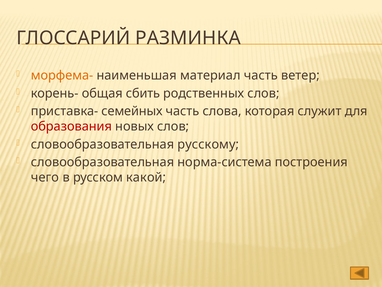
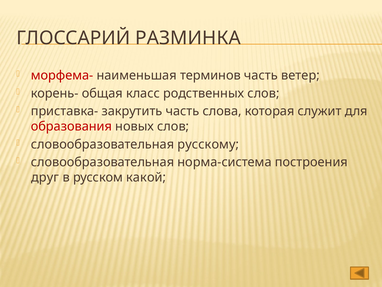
морфема- colour: orange -> red (62, 75)
материал: материал -> терминов (210, 75)
сбить: сбить -> класс (143, 93)
семейных: семейных -> закрутить (132, 111)
чего: чего -> друг (45, 177)
